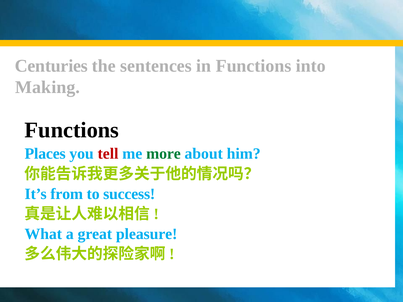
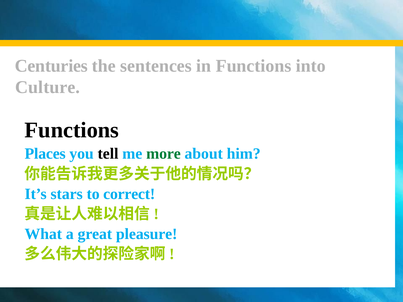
Making: Making -> Culture (48, 87)
tell colour: red -> black (108, 154)
from: from -> stars (67, 194)
success: success -> correct (129, 194)
